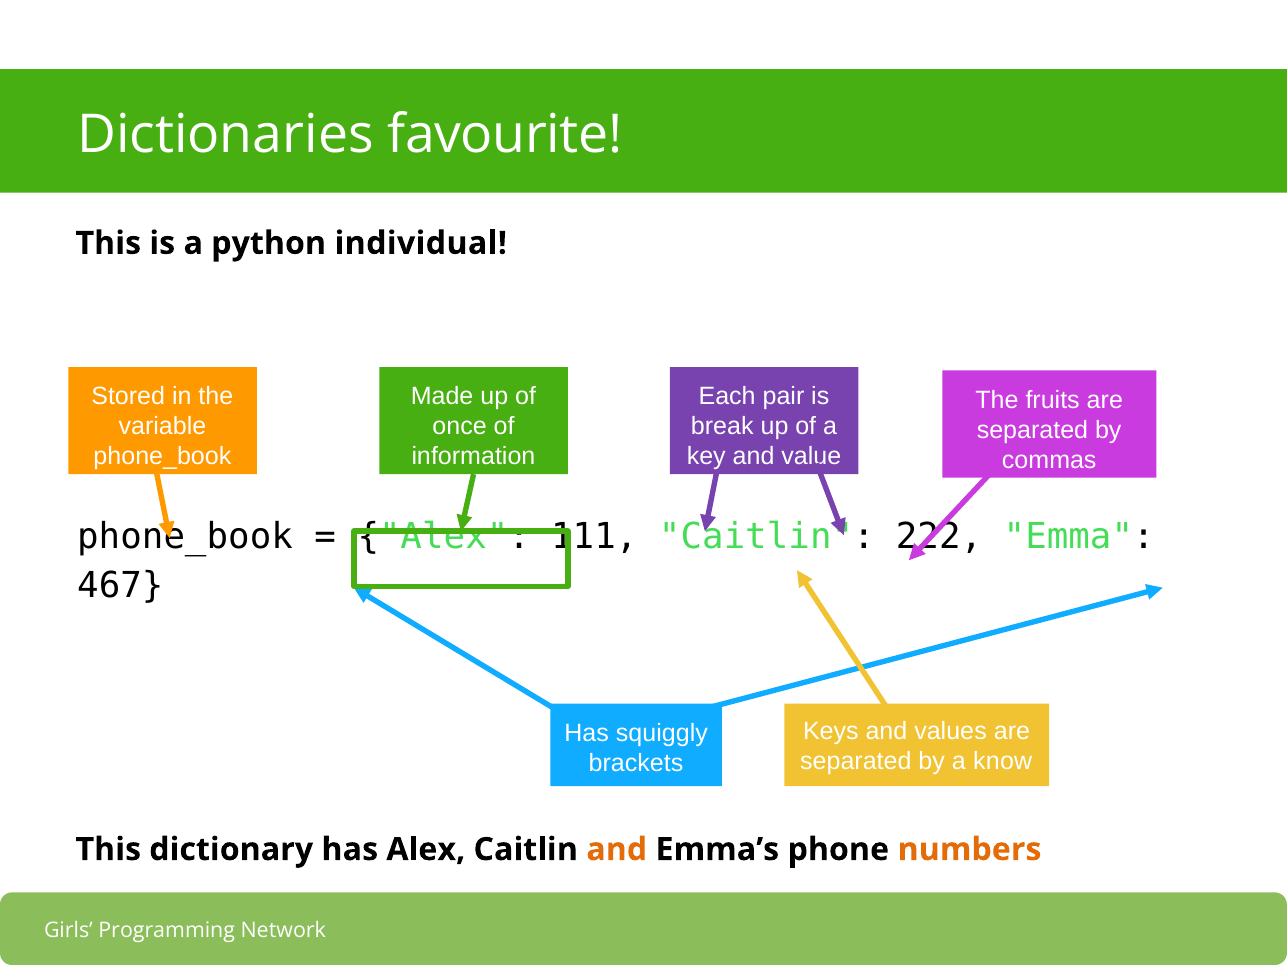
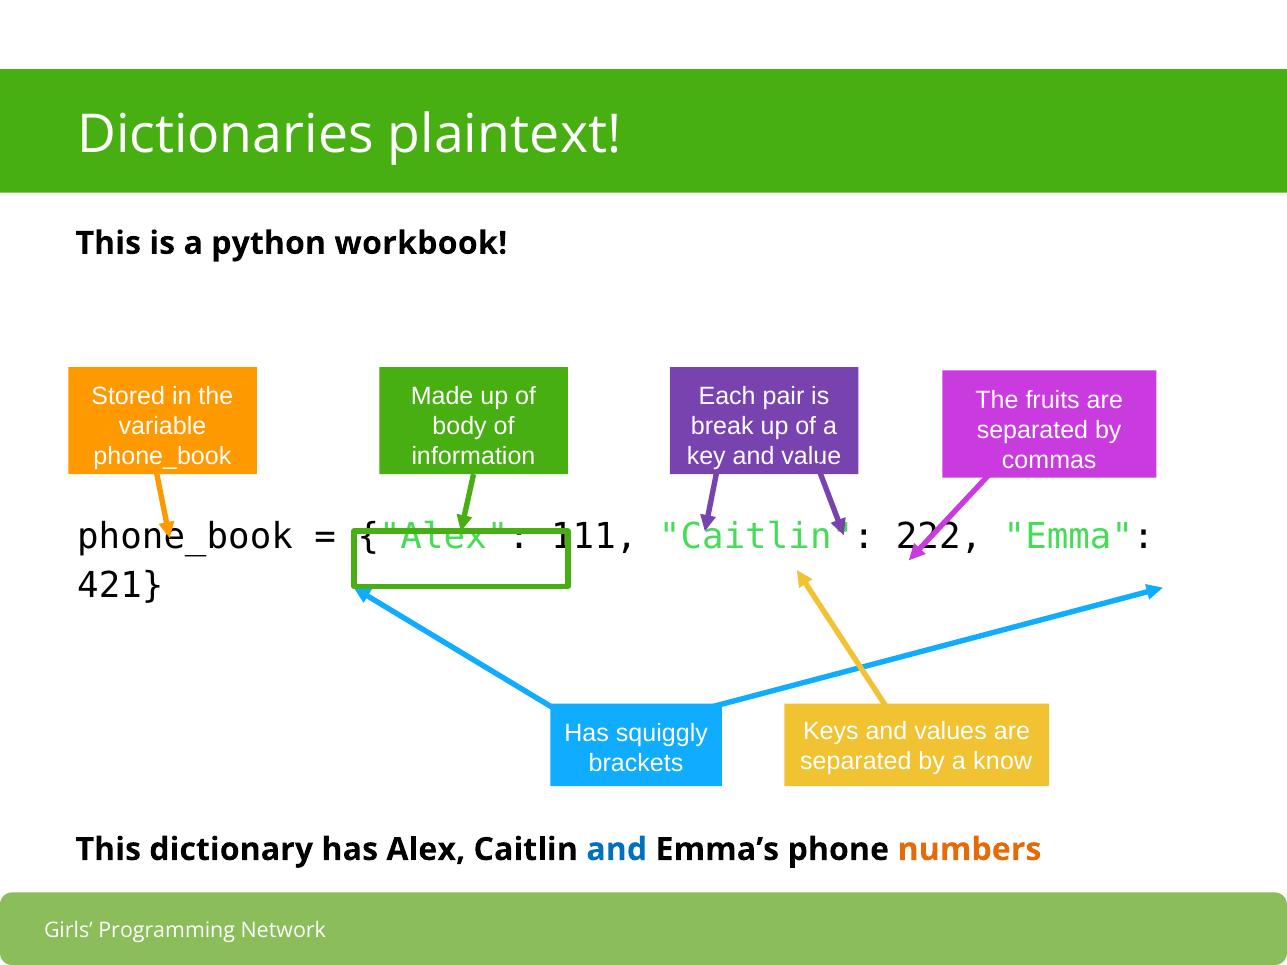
favourite: favourite -> plaintext (505, 135)
individual: individual -> workbook (421, 243)
once: once -> body (460, 427)
467: 467 -> 421 (120, 586)
and colour: orange -> blue (617, 850)
